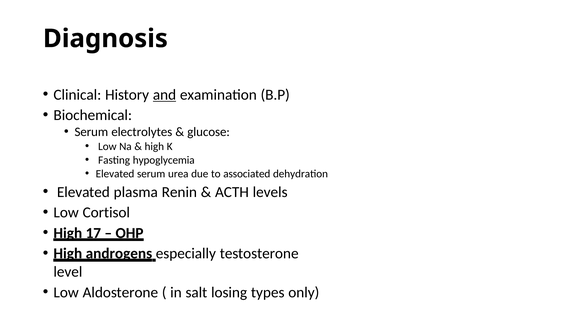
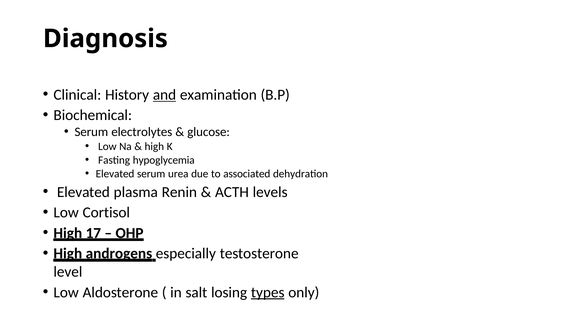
types underline: none -> present (268, 292)
